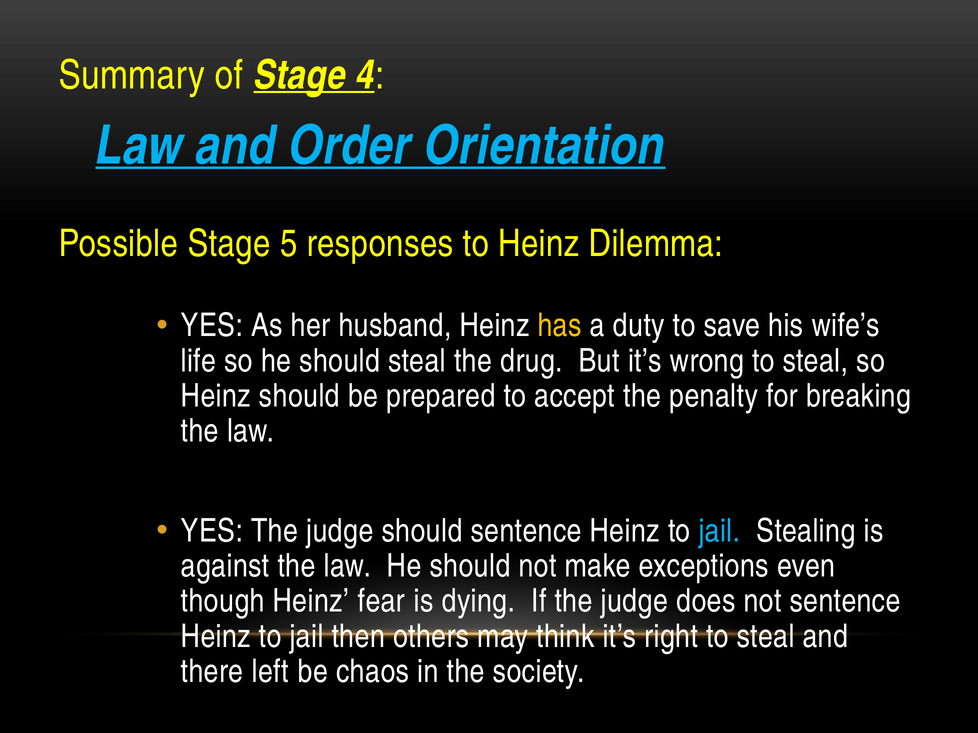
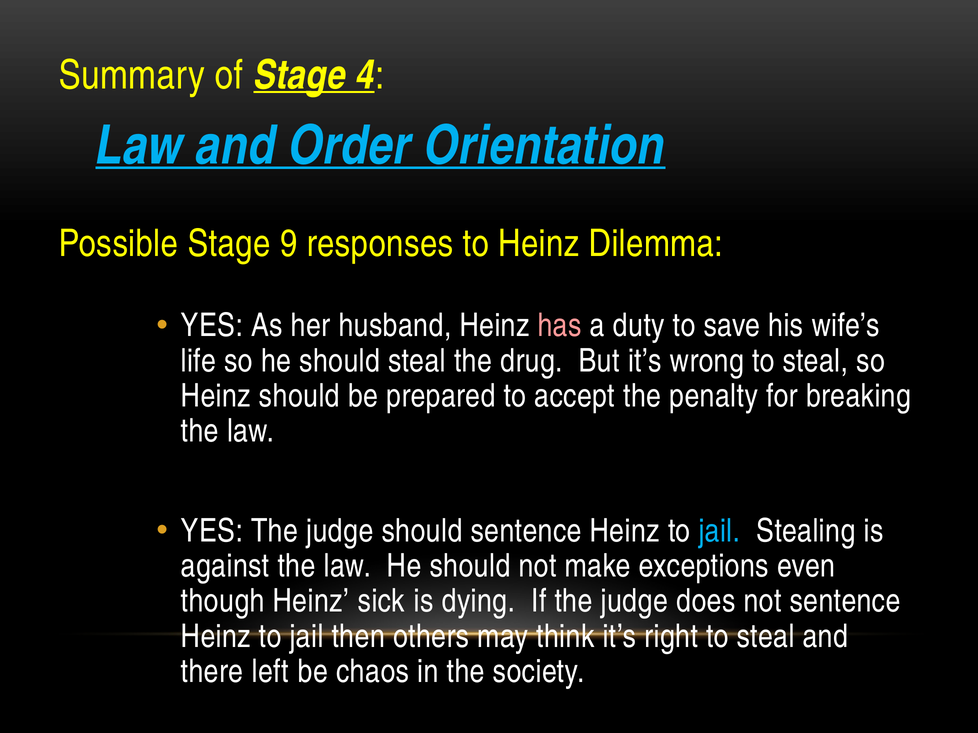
5: 5 -> 9 (289, 244)
has colour: yellow -> pink (560, 326)
fear: fear -> sick (381, 602)
